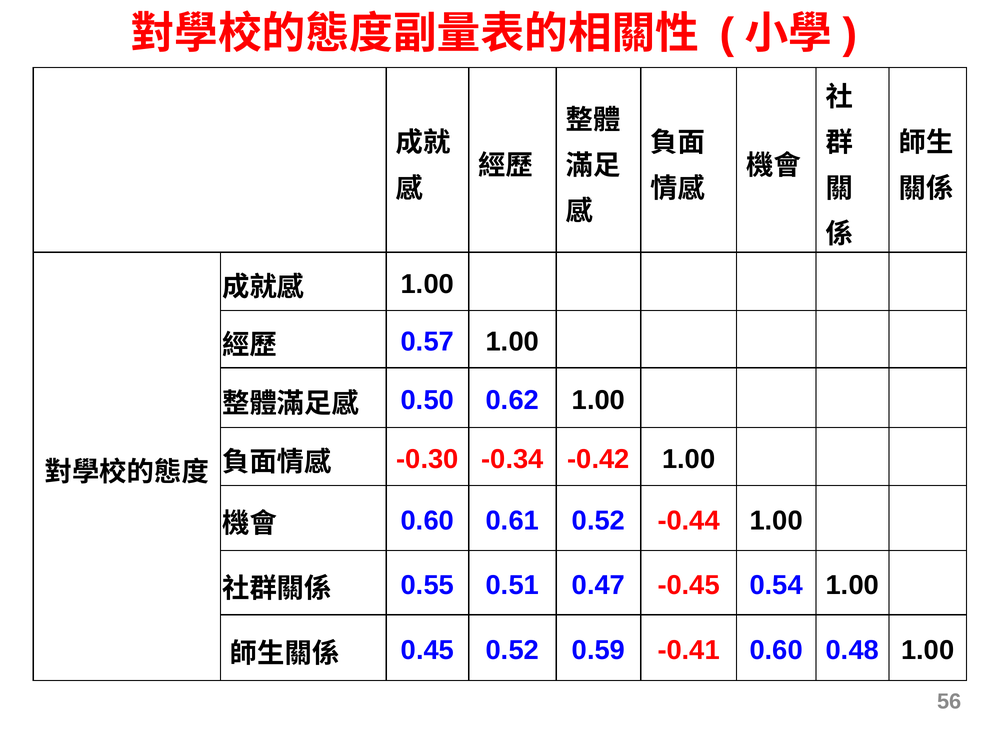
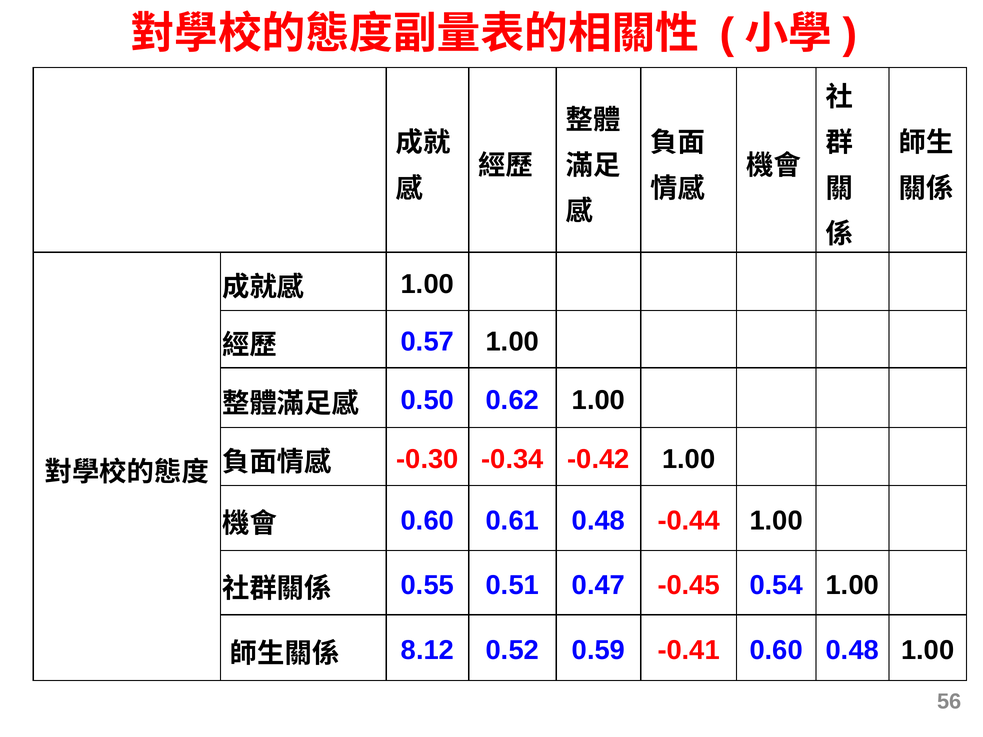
0.61 0.52: 0.52 -> 0.48 (599, 521)
0.45: 0.45 -> 8.12 (427, 651)
